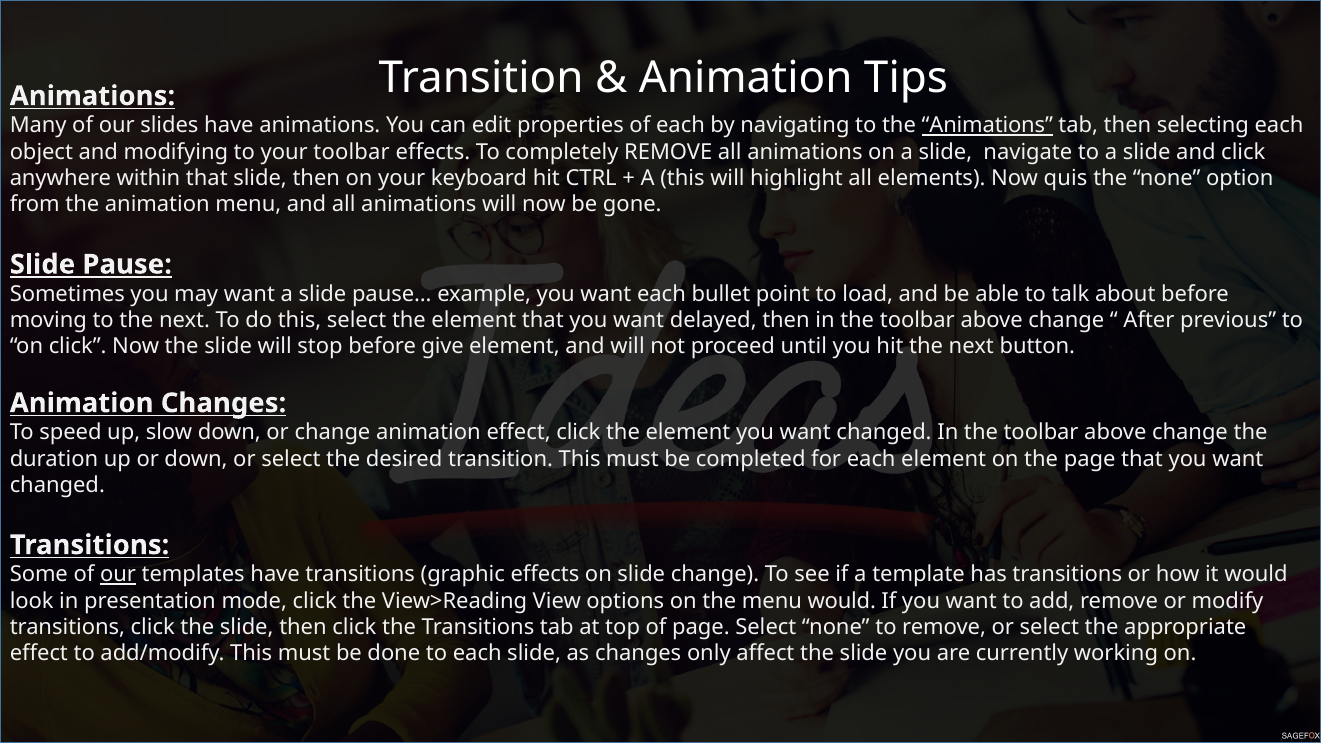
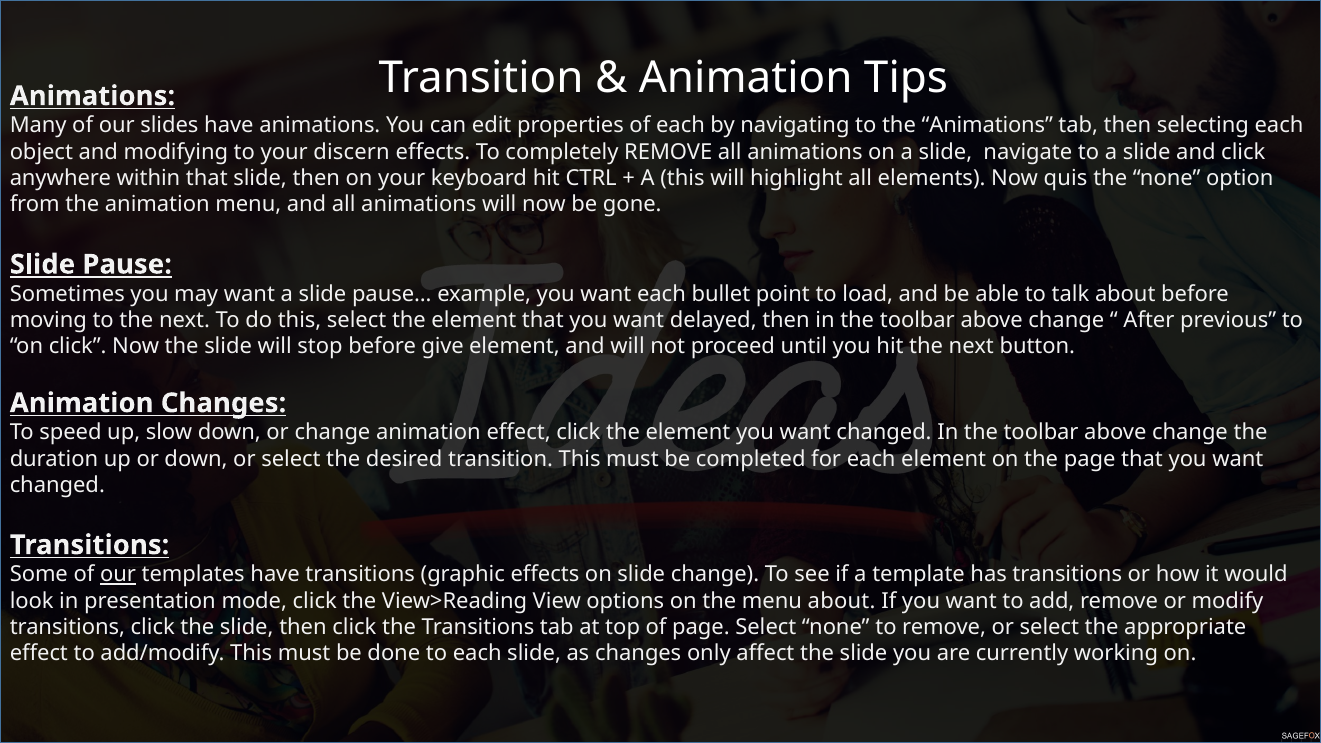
Animations underline: present -> none (987, 125)
your toolbar: toolbar -> discern (352, 152)
menu would: would -> about (842, 601)
